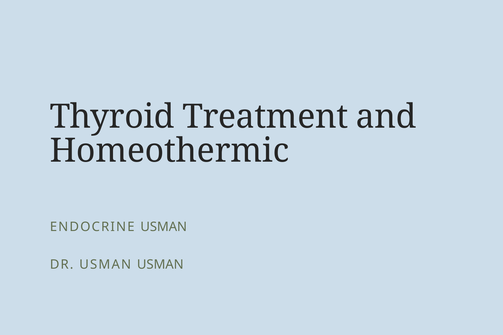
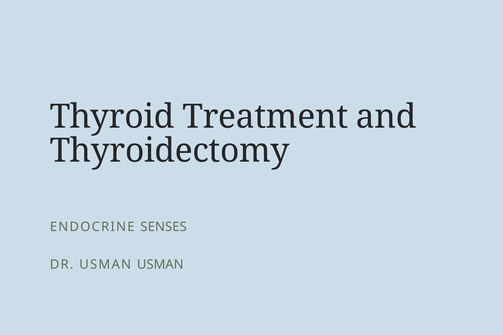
Homeothermic: Homeothermic -> Thyroidectomy (170, 151)
ENDOCRINE USMAN: USMAN -> SENSES (164, 227)
